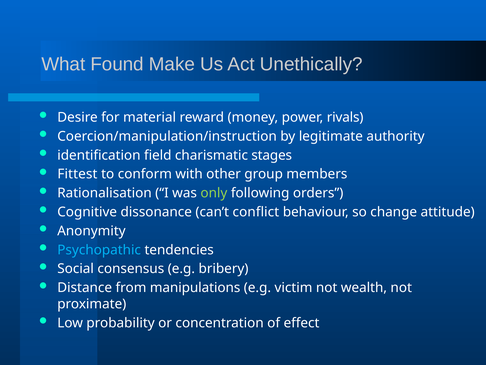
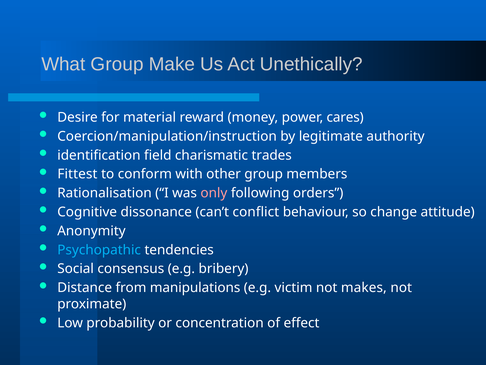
What Found: Found -> Group (117, 64)
rivals: rivals -> cares (345, 117)
stages: stages -> trades (272, 155)
only colour: light green -> pink (214, 193)
wealth: wealth -> makes (364, 287)
